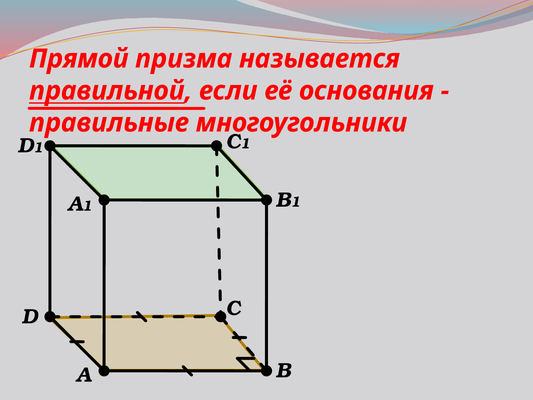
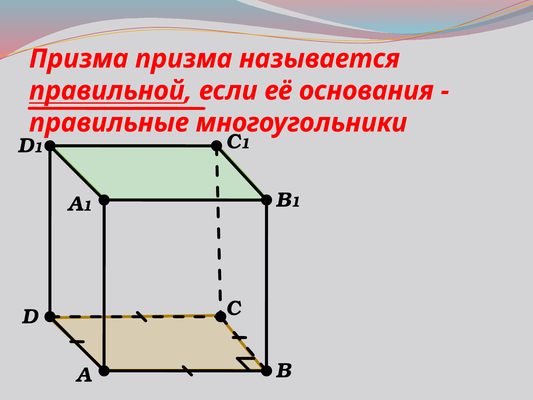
Прямой: Прямой -> Призма (79, 59)
